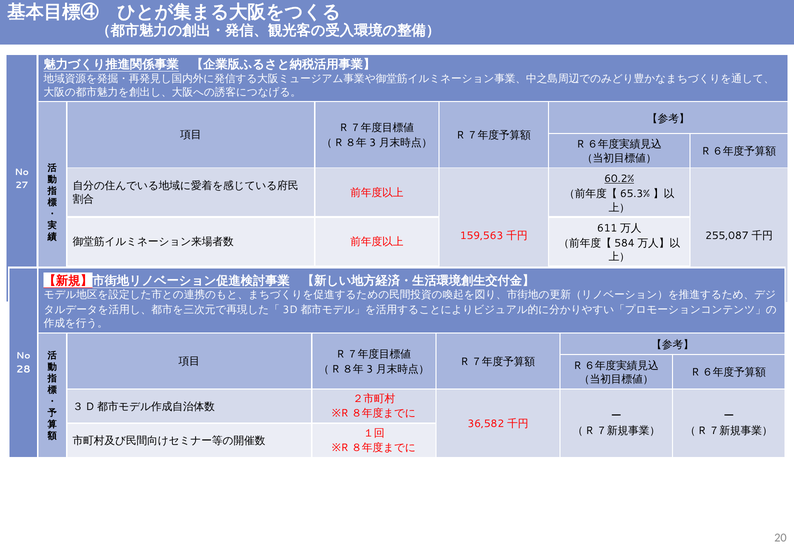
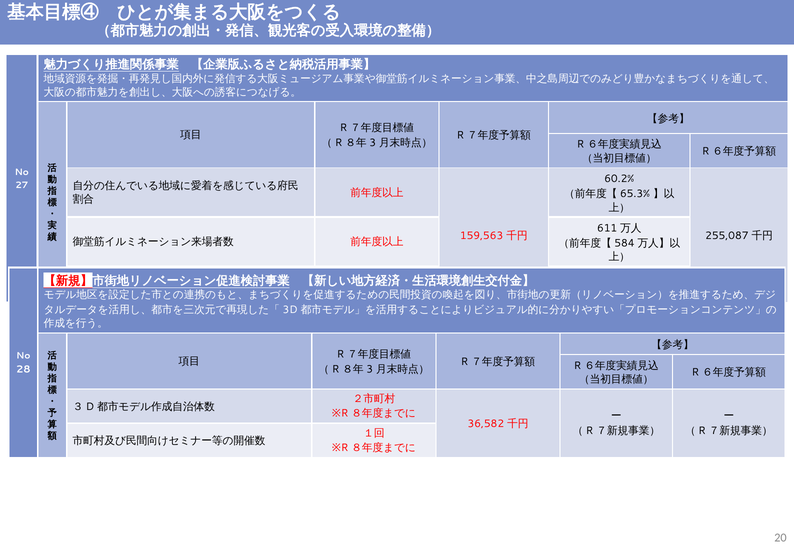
60.2% underline: present -> none (619, 179)
